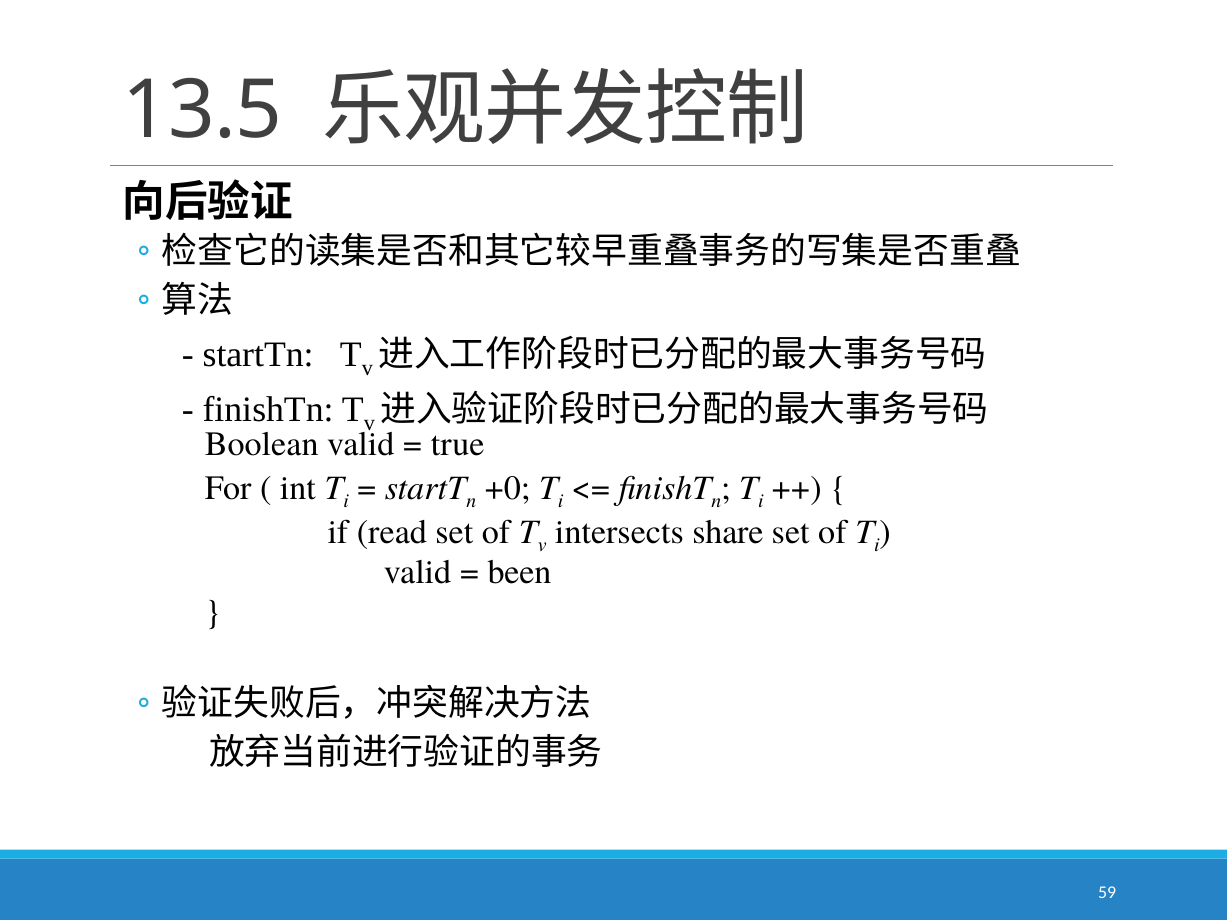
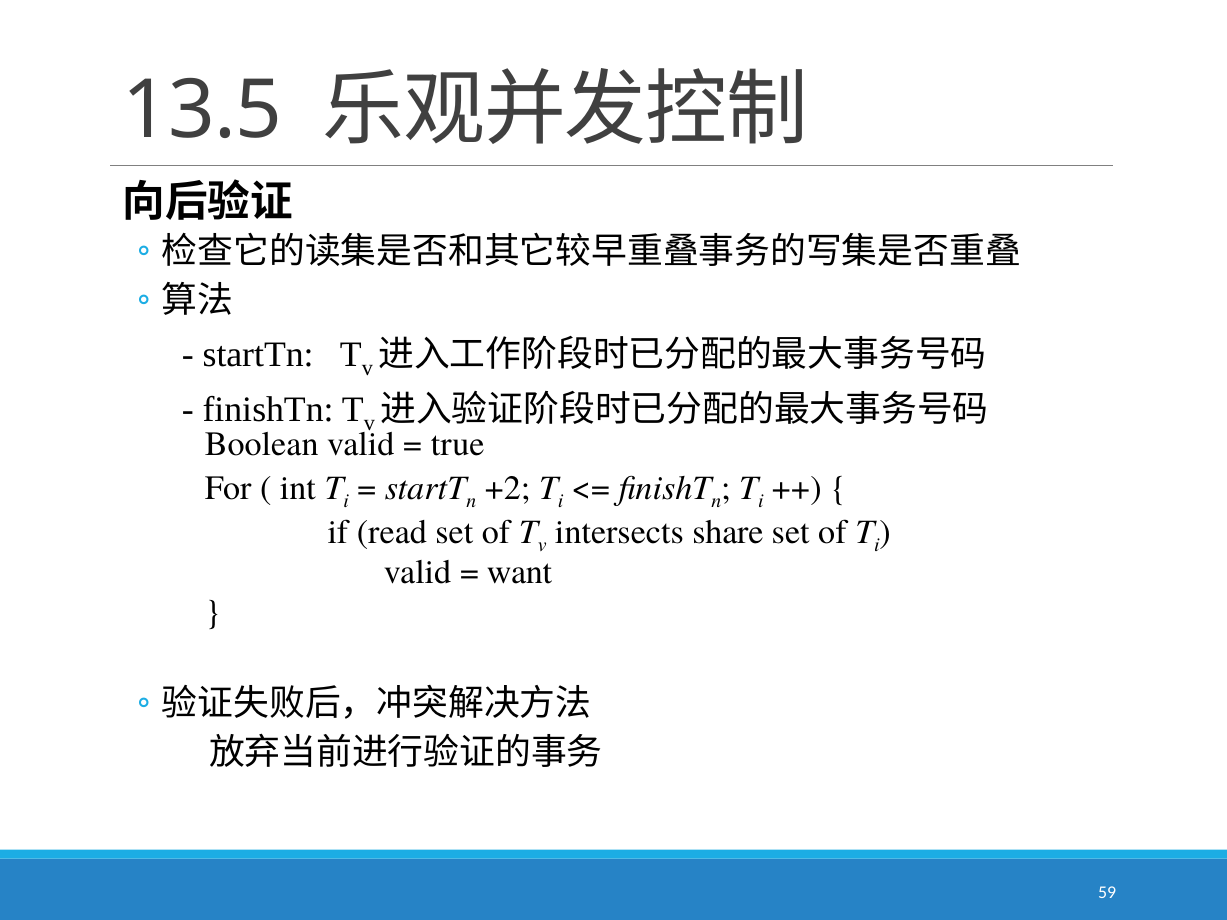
+0: +0 -> +2 (508, 488)
been: been -> want (520, 572)
